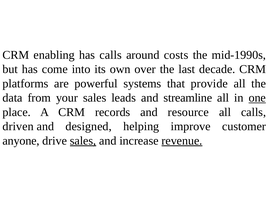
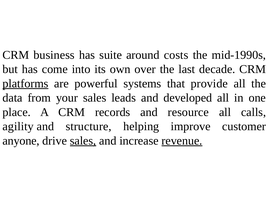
enabling: enabling -> business (54, 55)
has calls: calls -> suite (111, 55)
platforms underline: none -> present (25, 84)
streamline: streamline -> developed (188, 98)
one underline: present -> none (257, 98)
driven: driven -> agility (18, 127)
designed: designed -> structure (89, 127)
